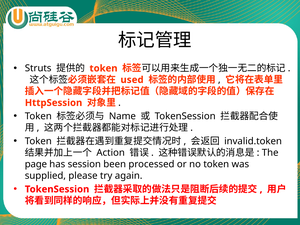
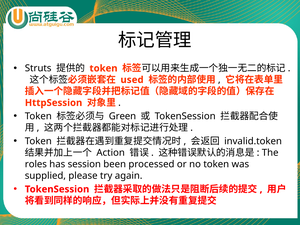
Name: Name -> Green (122, 116)
page: page -> roles (36, 164)
